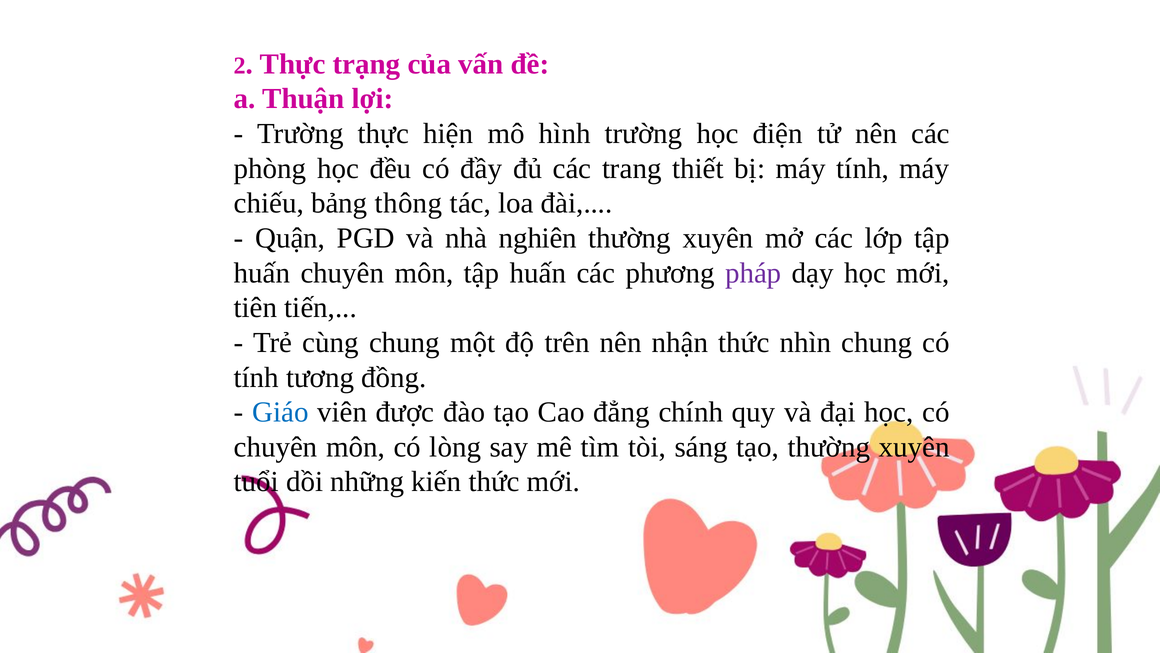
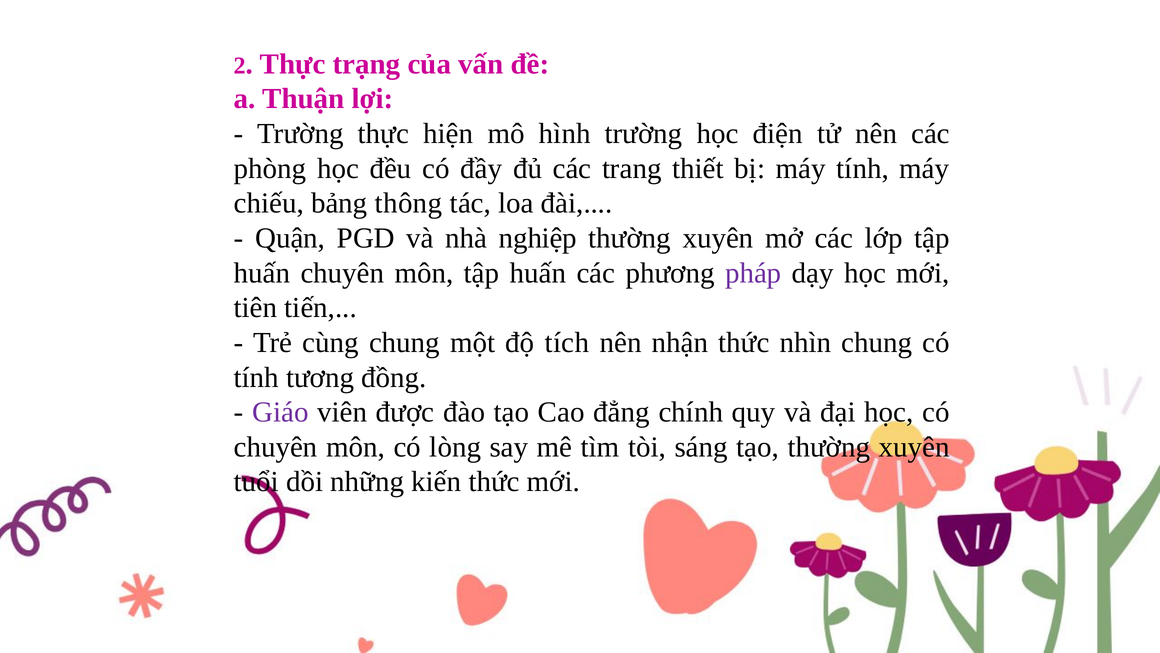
nghiên: nghiên -> nghiệp (538, 238)
trên: trên -> tích (567, 342)
Giáo colour: blue -> purple (280, 412)
